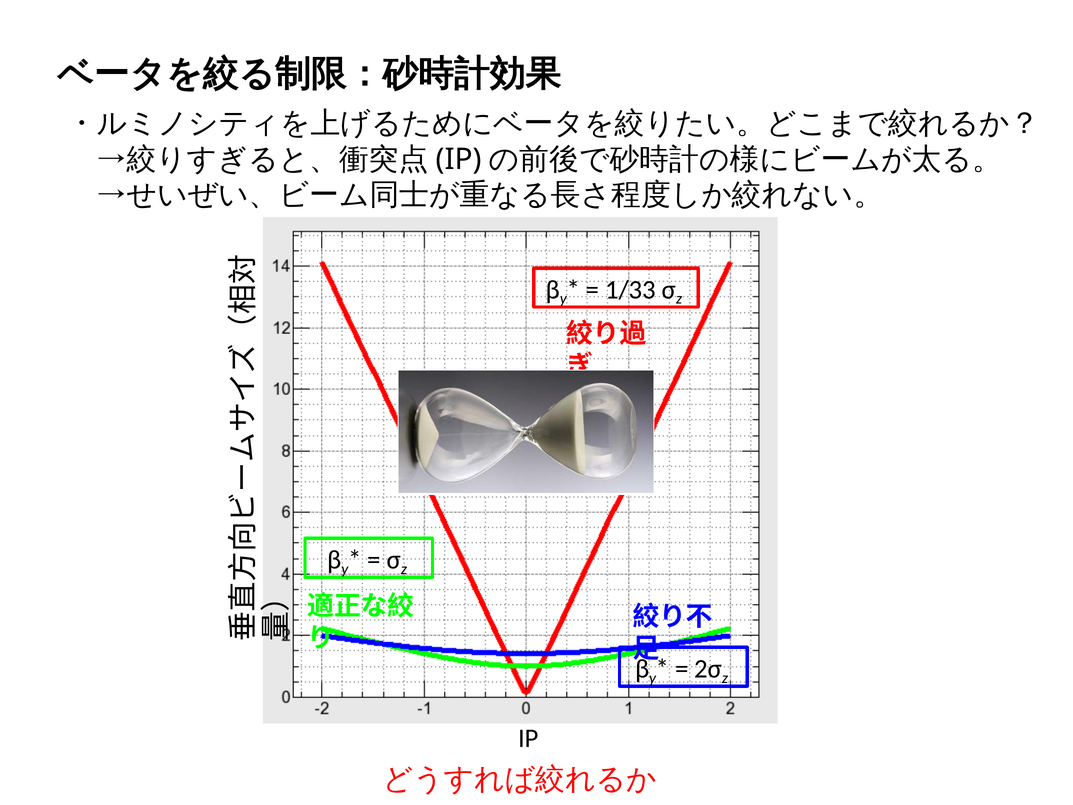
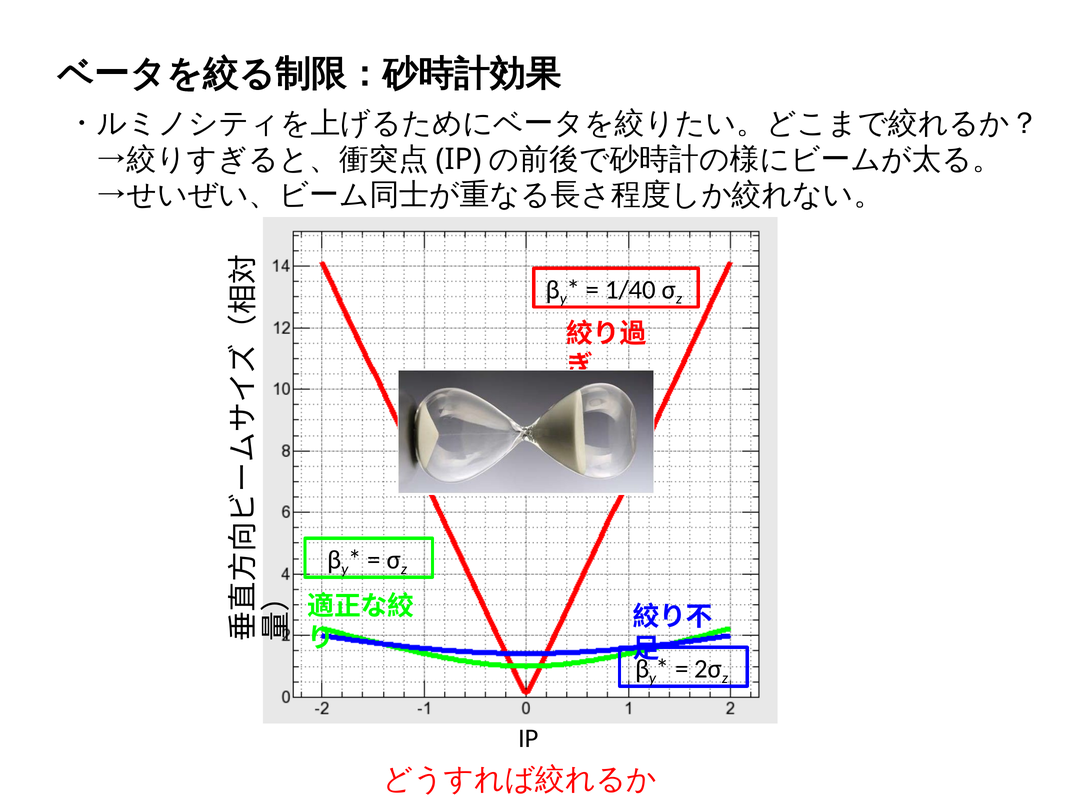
1/33: 1/33 -> 1/40 (631, 290)
